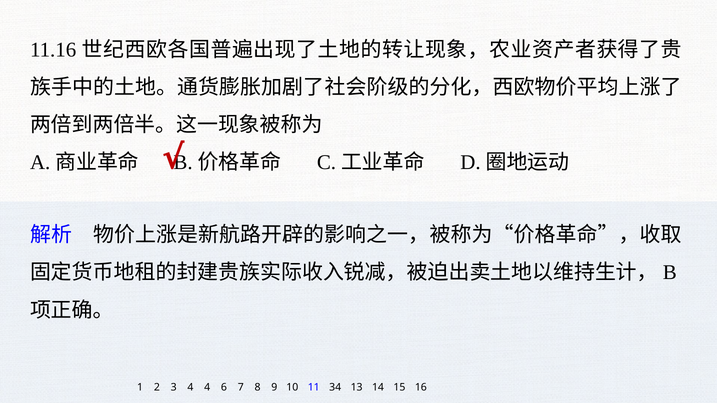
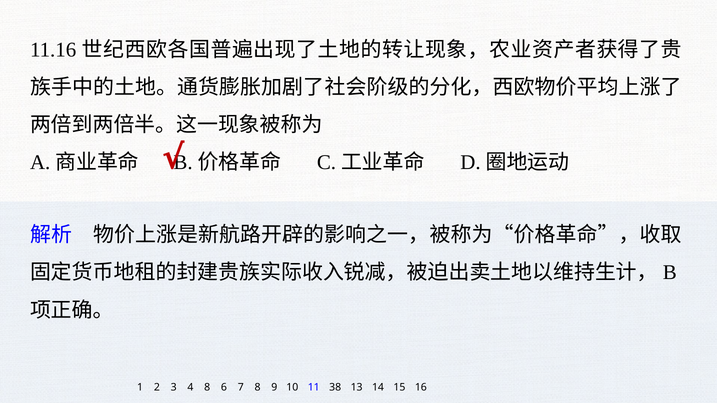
4 4: 4 -> 8 (207, 388)
34: 34 -> 38 (335, 388)
